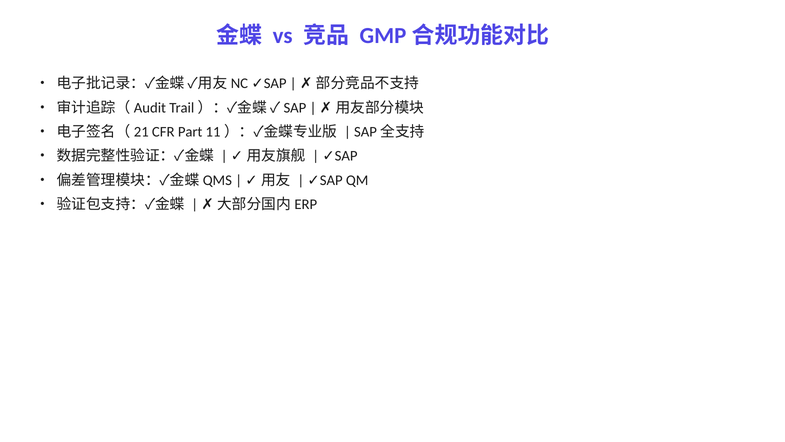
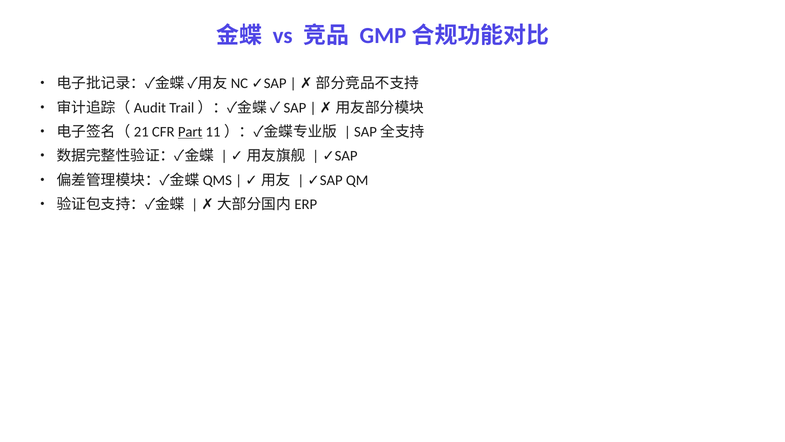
Part underline: none -> present (190, 132)
